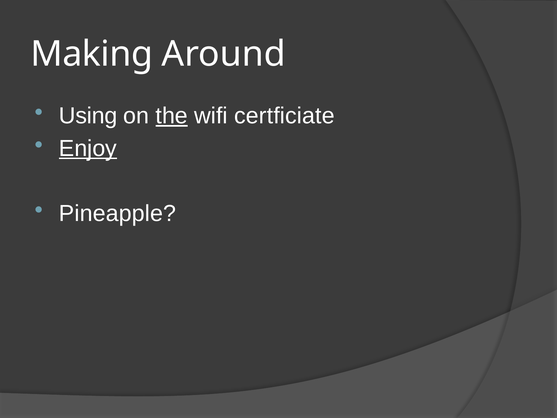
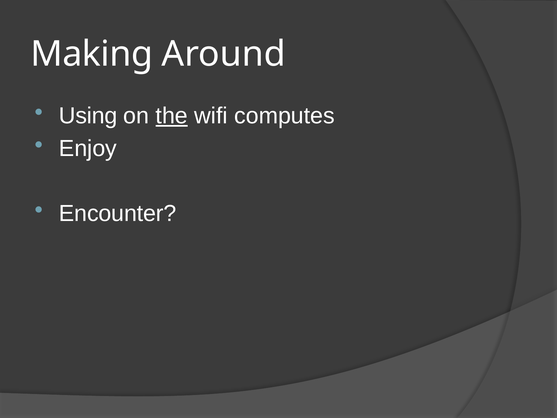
certficiate: certficiate -> computes (284, 116)
Enjoy underline: present -> none (88, 148)
Pineapple: Pineapple -> Encounter (118, 213)
